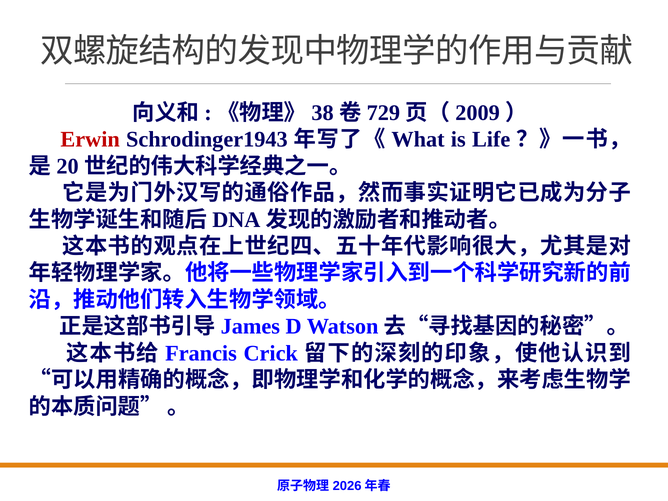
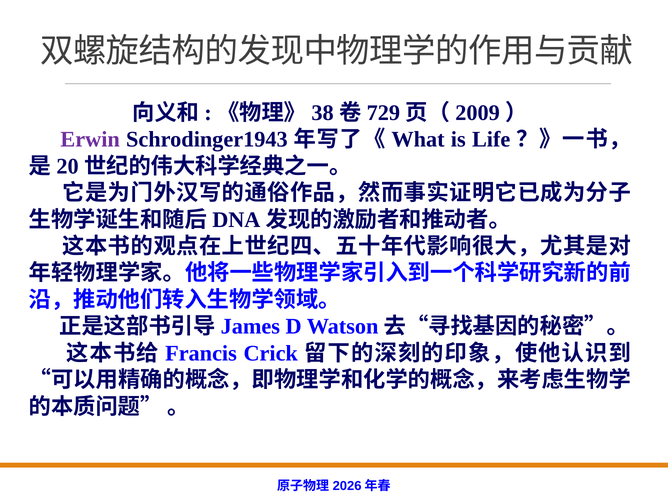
Erwin colour: red -> purple (90, 140)
